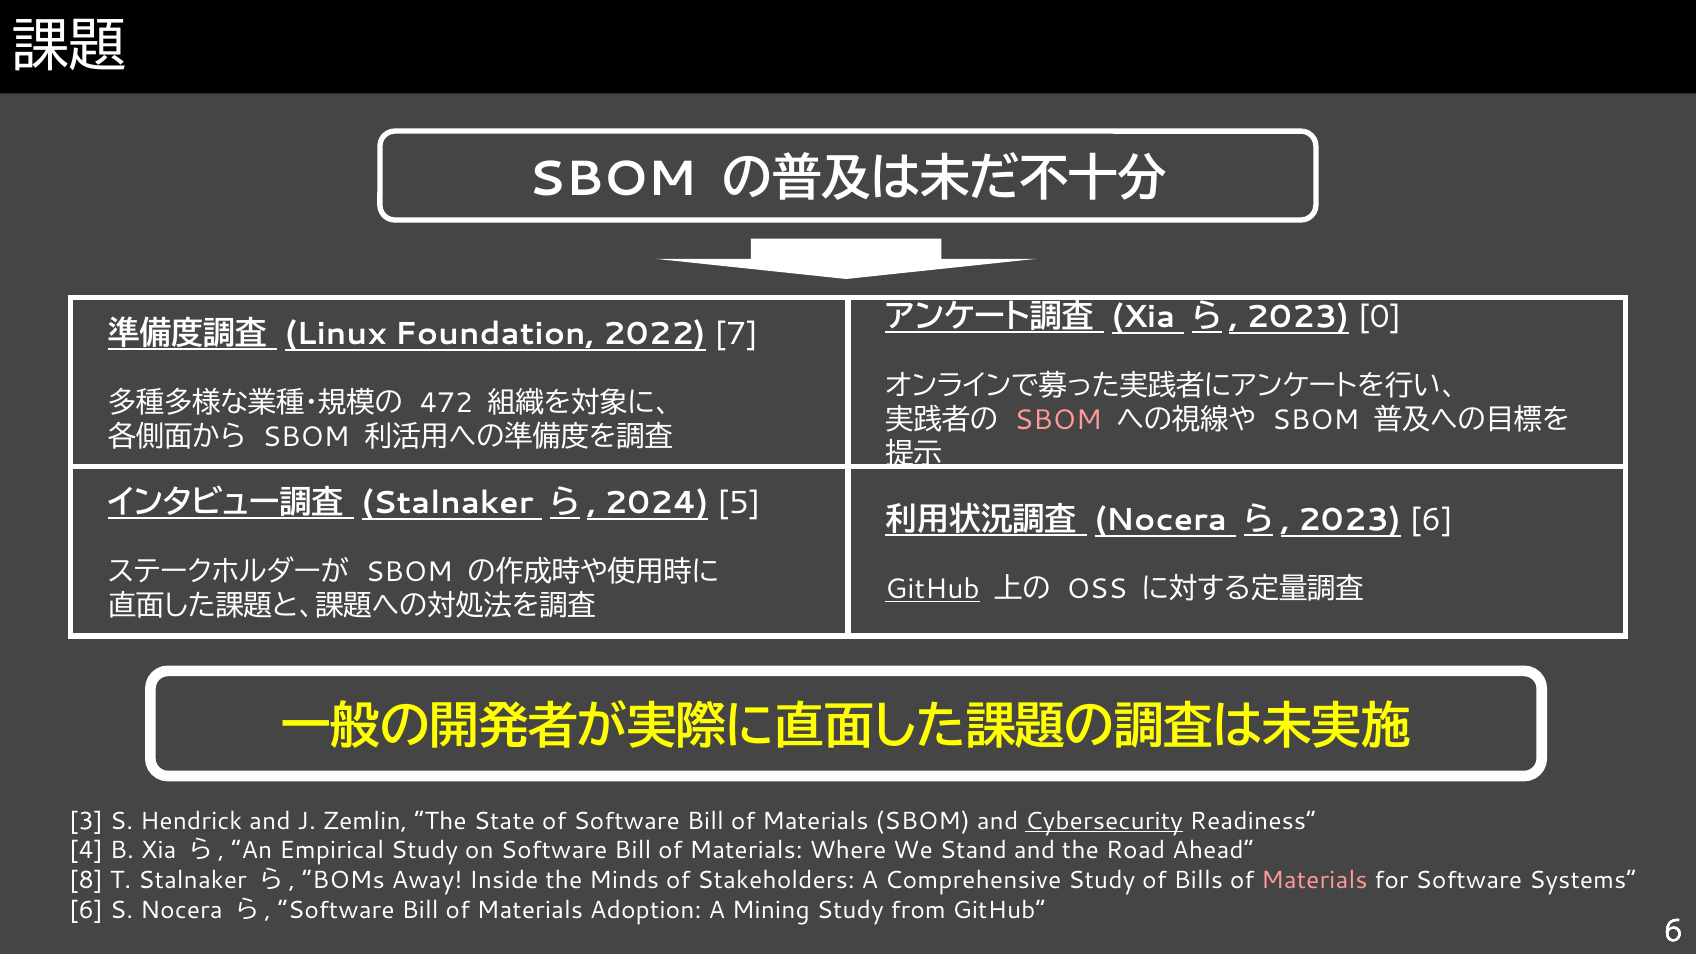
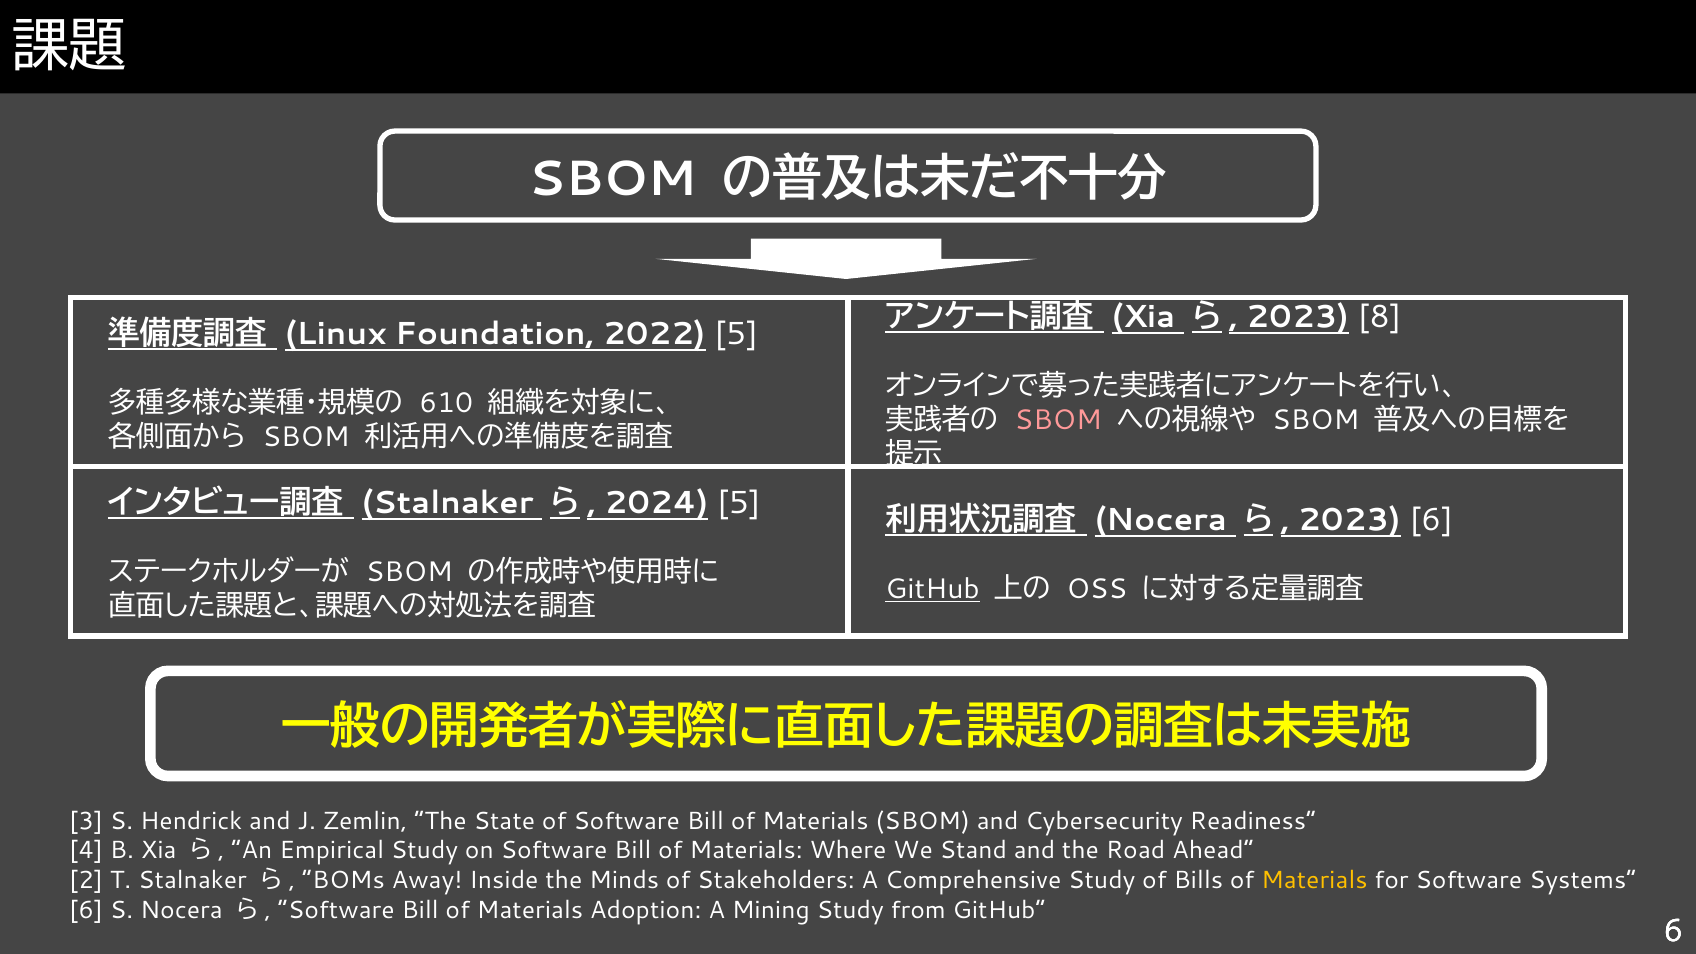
0: 0 -> 8 (1380, 317)
2022 7: 7 -> 5 (736, 334)
472: 472 -> 610 (446, 403)
Cybersecurity underline: present -> none (1104, 821)
8: 8 -> 2 (86, 880)
Materials colour: pink -> yellow (1314, 880)
